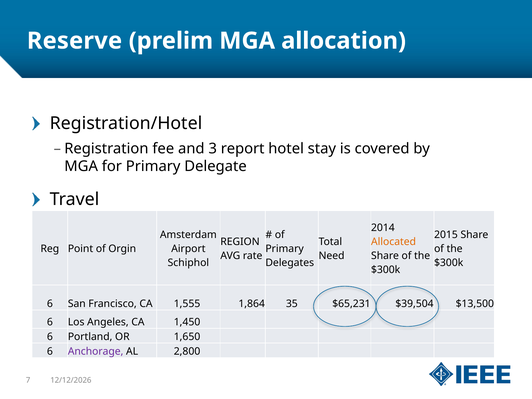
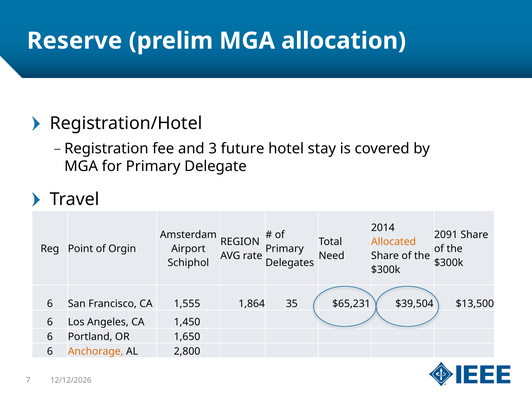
report: report -> future (243, 149)
2015: 2015 -> 2091 (446, 235)
Anchorage colour: purple -> orange (96, 351)
